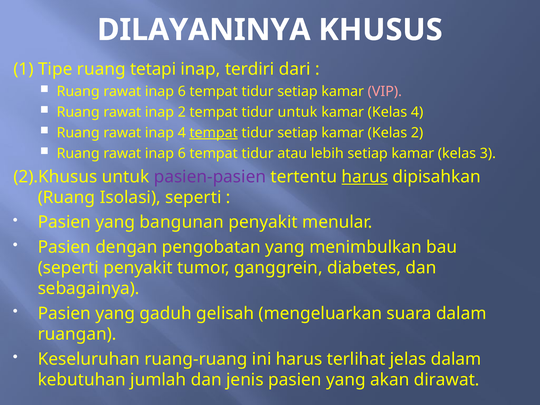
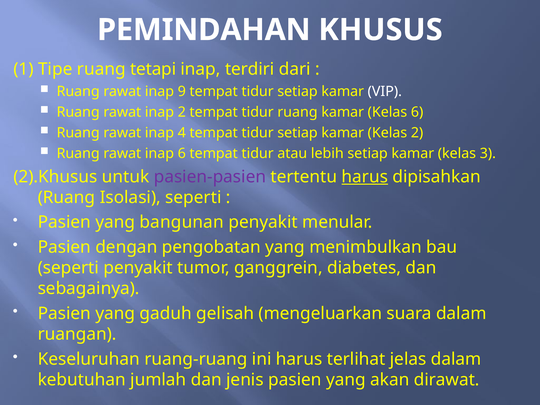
DILAYANINYA: DILAYANINYA -> PEMINDAHAN (204, 30)
6: 6 -> 9 (182, 91)
VIP colour: pink -> white (385, 91)
tidur untuk: untuk -> ruang (297, 112)
Kelas 4: 4 -> 6 (417, 112)
tempat underline: present -> none (214, 133)
